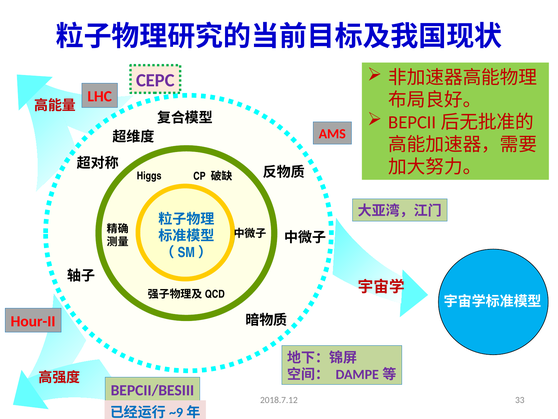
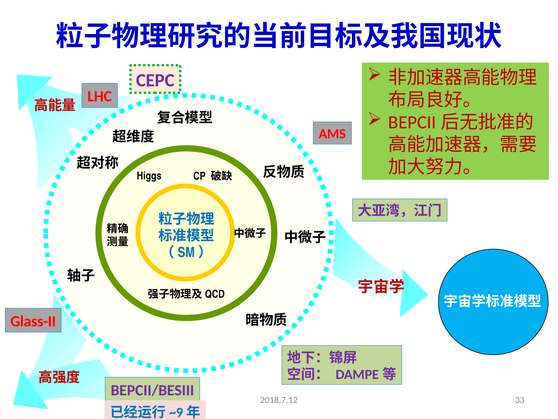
Hour-II: Hour-II -> Glass-II (33, 321)
